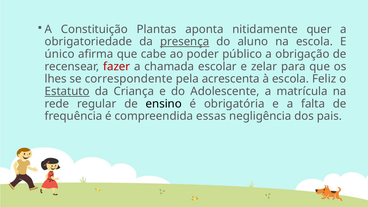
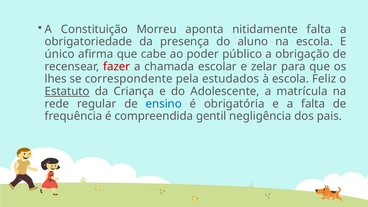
Plantas: Plantas -> Morreu (157, 29)
nitidamente quer: quer -> falta (319, 29)
presença underline: present -> none (185, 42)
acrescenta: acrescenta -> estudados (231, 79)
ensino colour: black -> blue (164, 104)
essas: essas -> gentil (211, 116)
